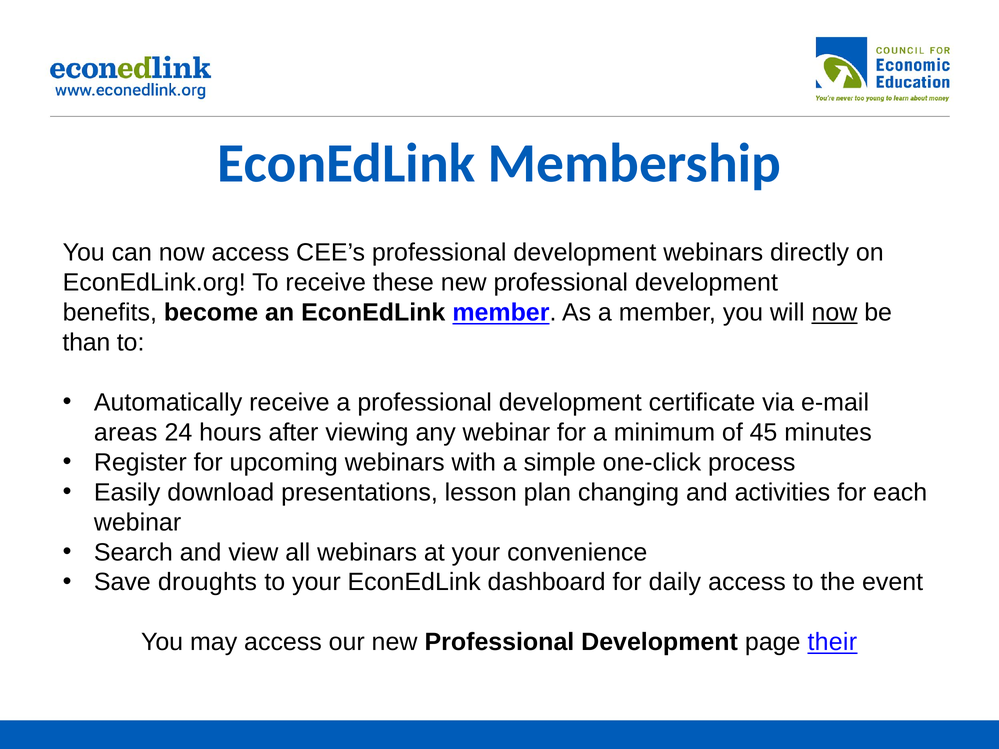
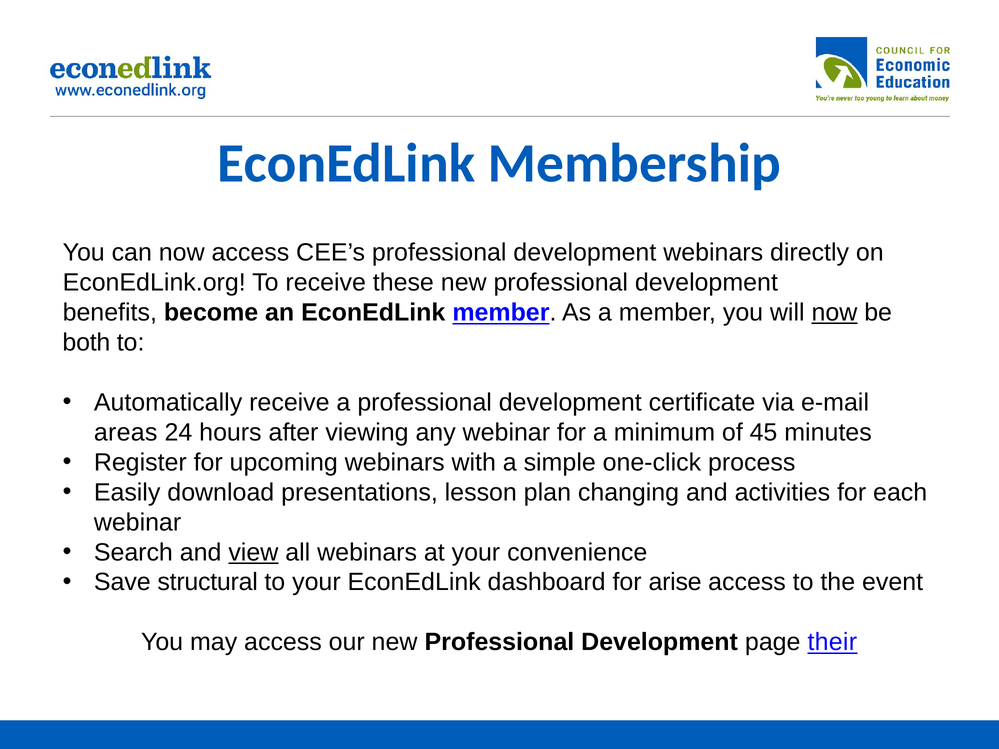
than: than -> both (86, 343)
view underline: none -> present (253, 552)
droughts: droughts -> structural (208, 582)
daily: daily -> arise (675, 582)
